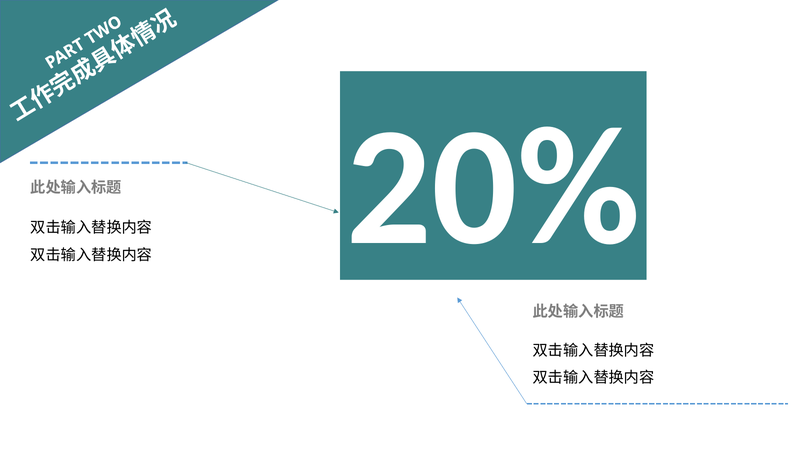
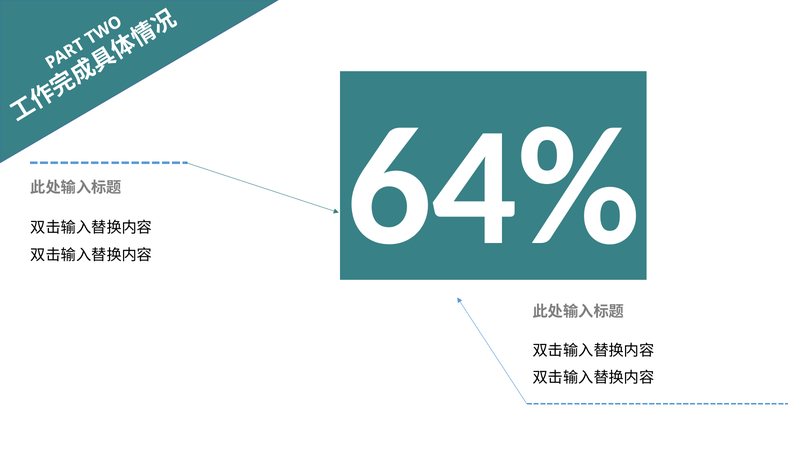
20%: 20% -> 64% (493, 187)
